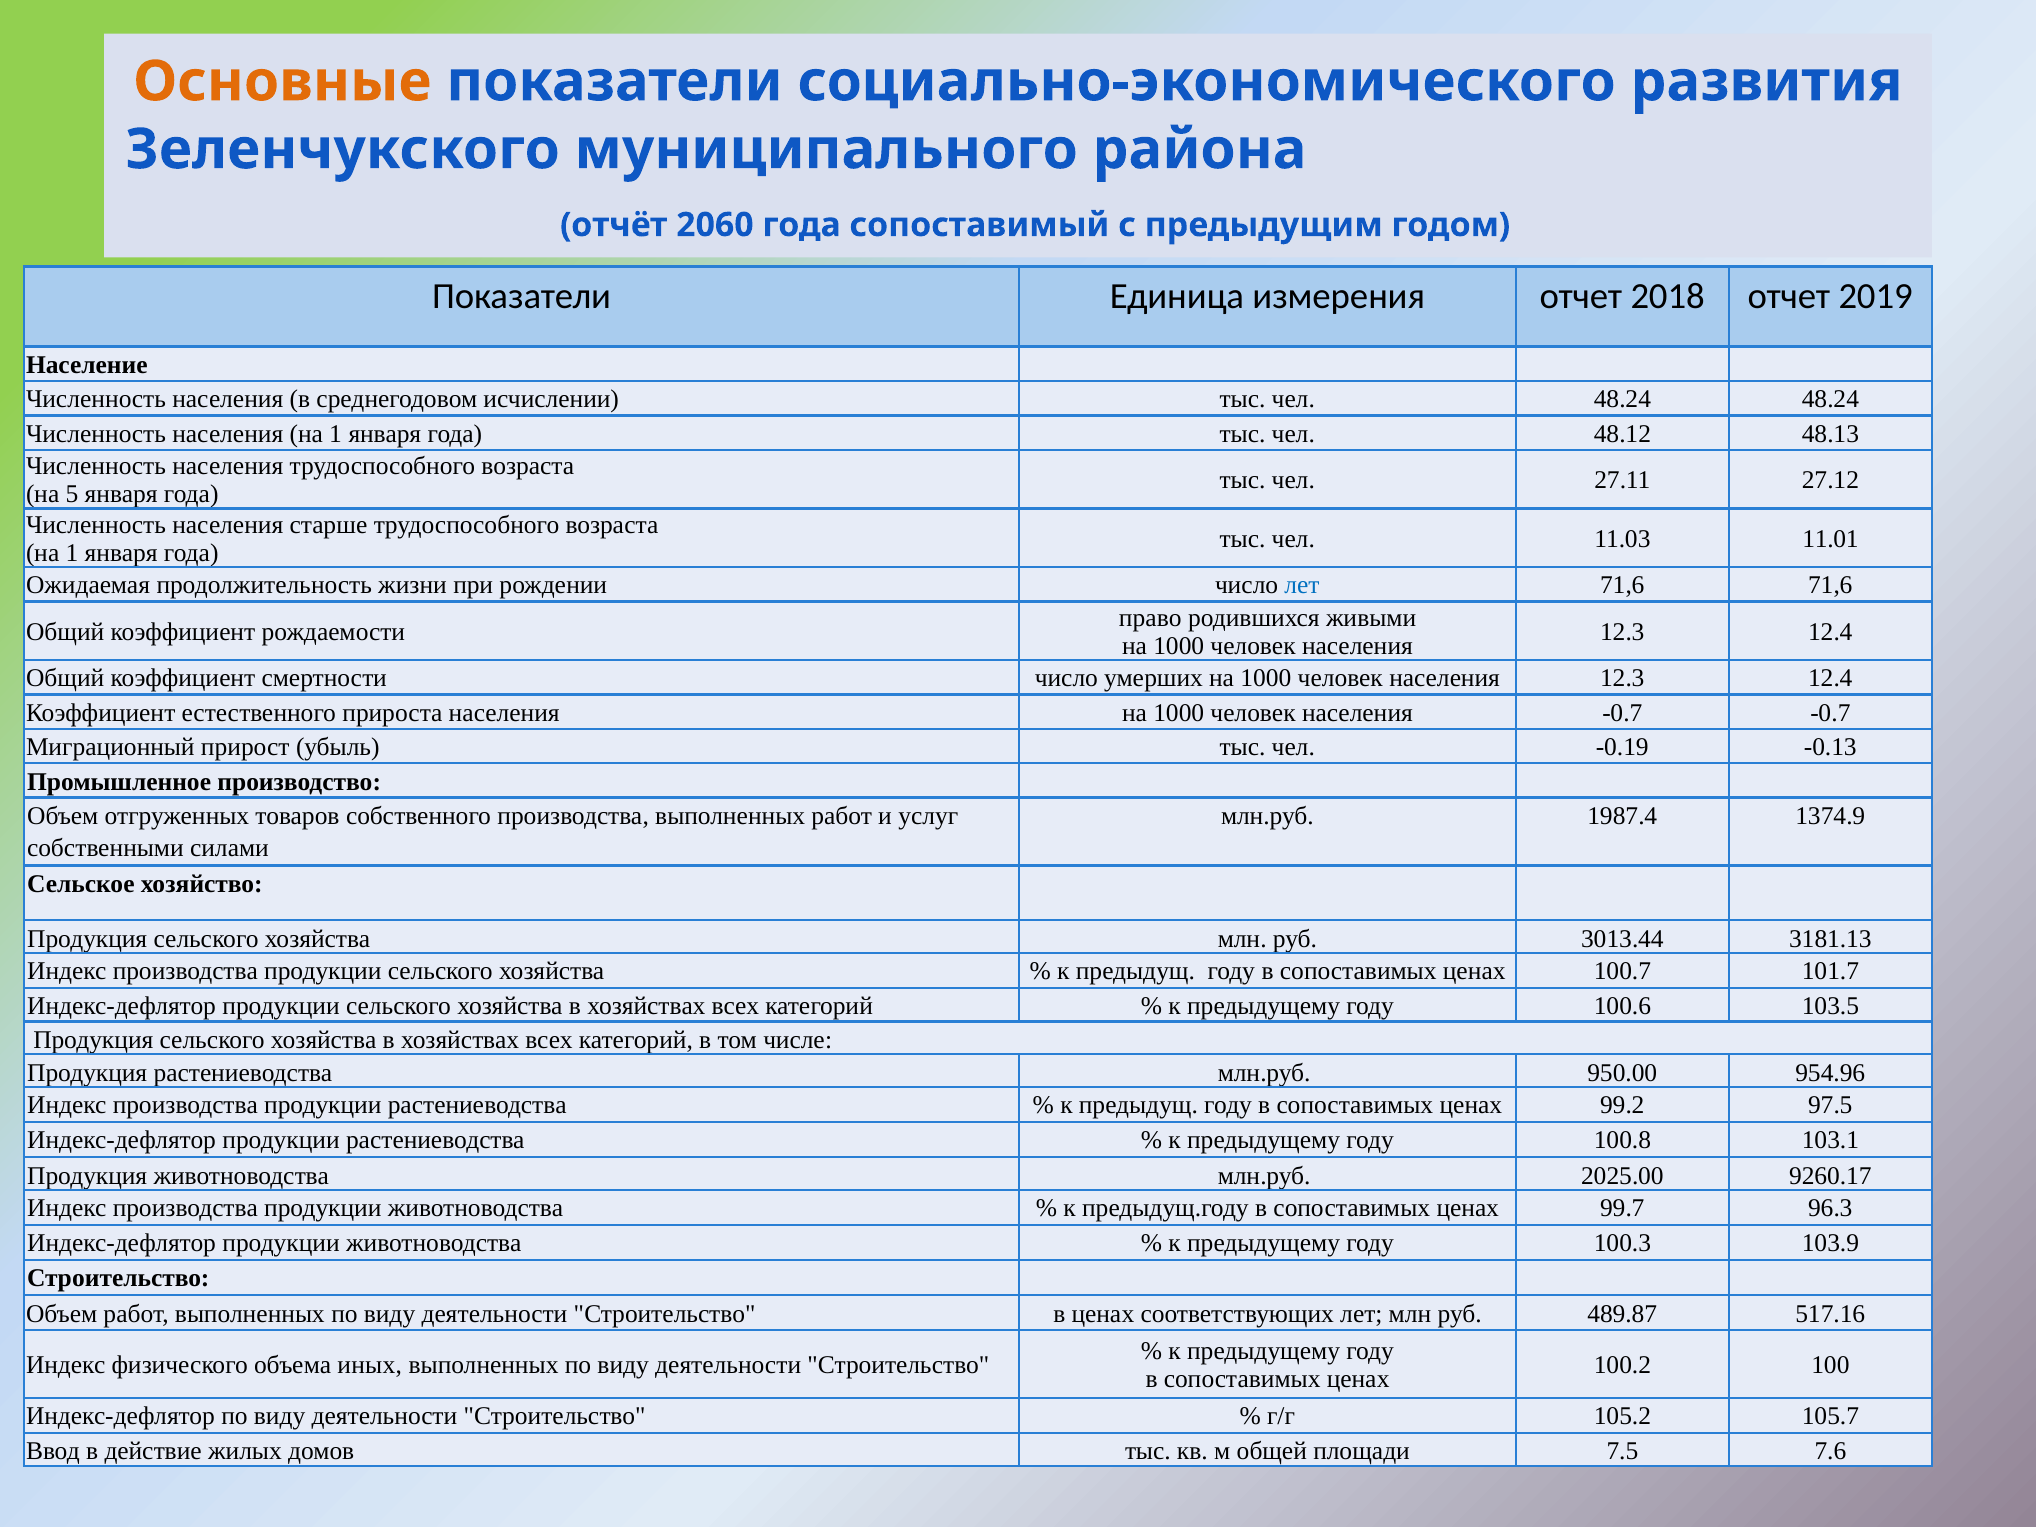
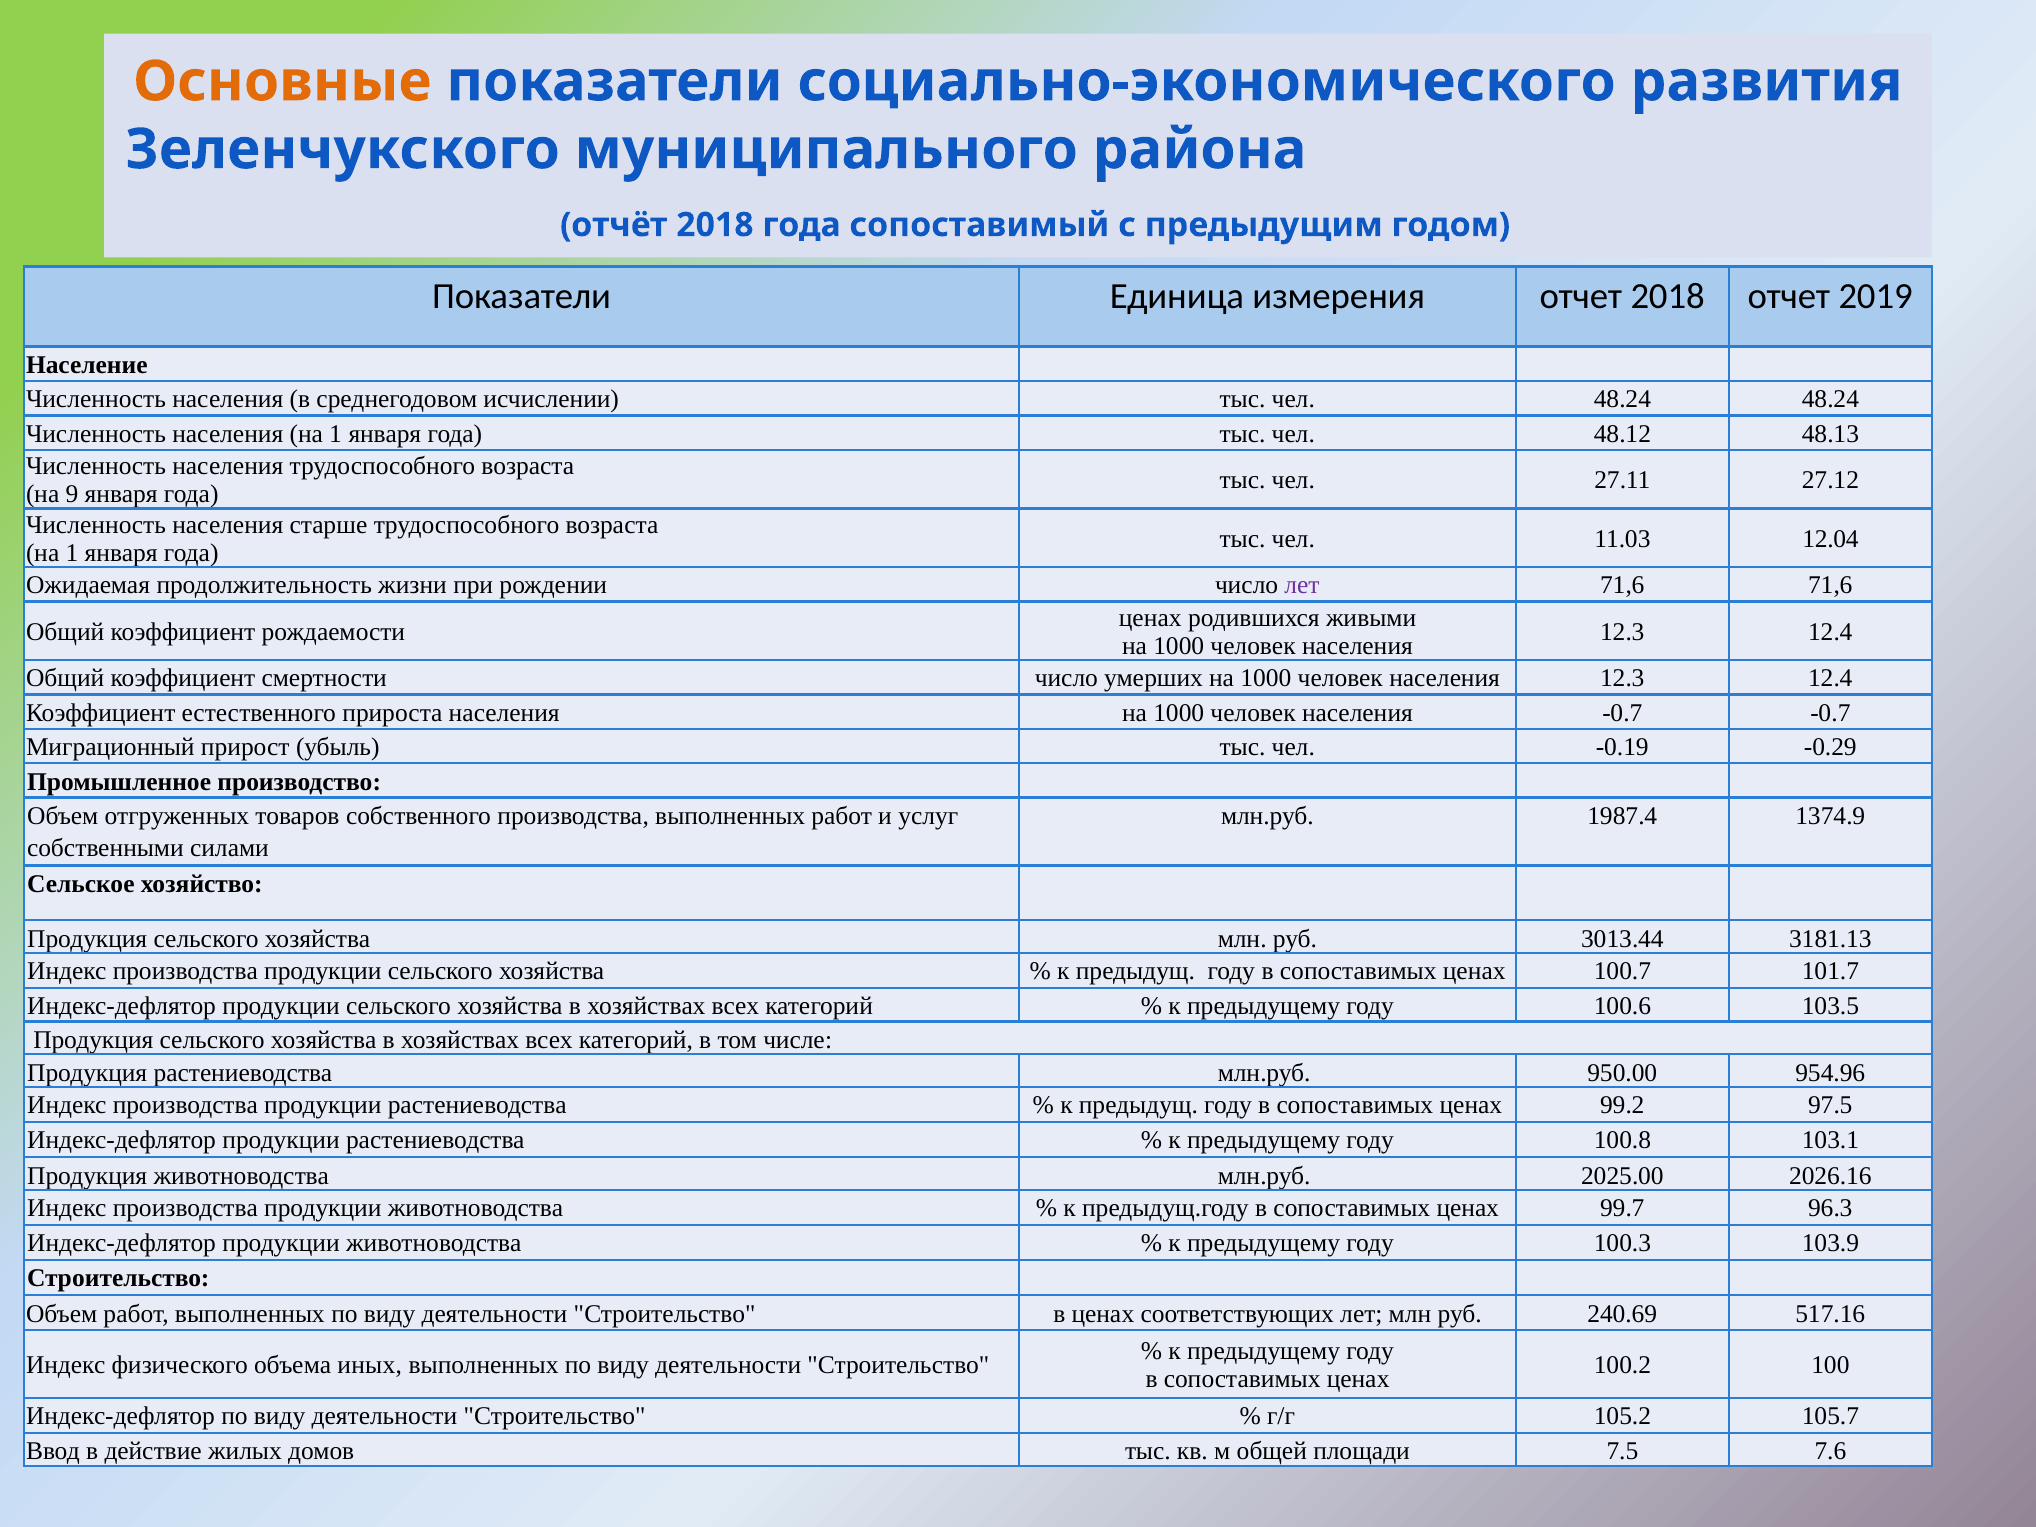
отчёт 2060: 2060 -> 2018 (715, 225)
5: 5 -> 9 (72, 494)
11.01: 11.01 -> 12.04 (1830, 539)
лет colour: blue -> purple (1302, 585)
право: право -> ценах (1150, 618)
-0.13: -0.13 -> -0.29 (1830, 747)
9260.17: 9260.17 -> 2026.16 (1830, 1176)
489.87: 489.87 -> 240.69 (1622, 1314)
